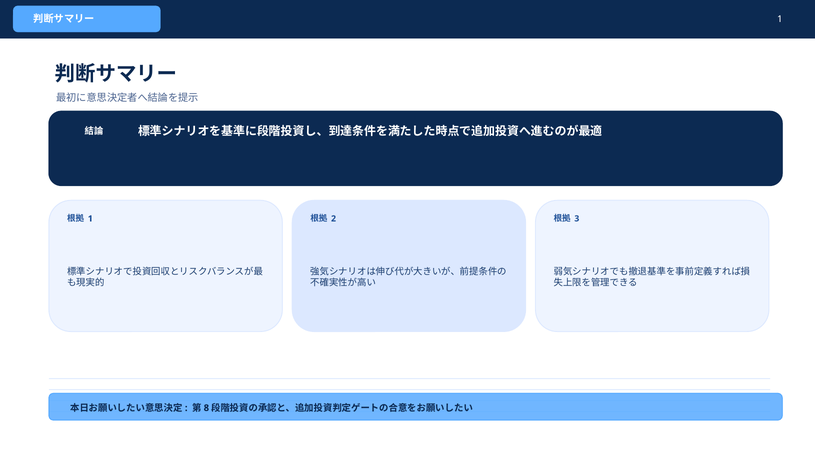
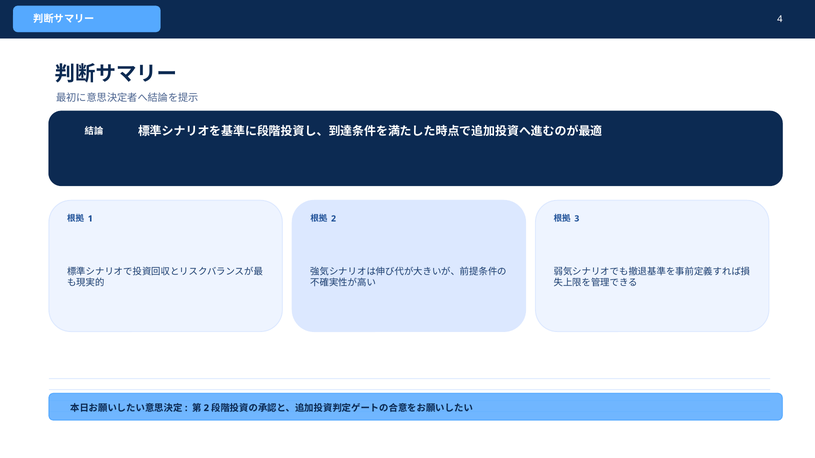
1: 1 -> 4 (780, 19)
8: 8 -> 2 (206, 408)
